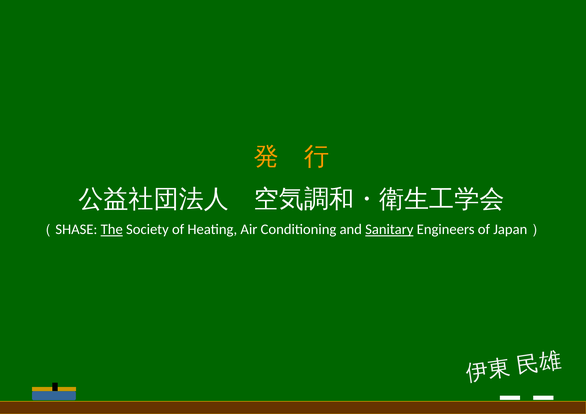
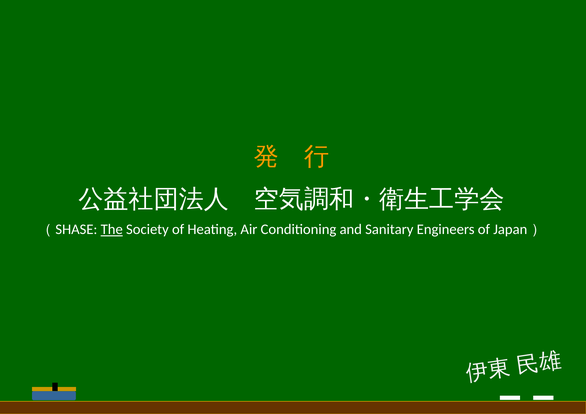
Sanitary underline: present -> none (389, 230)
